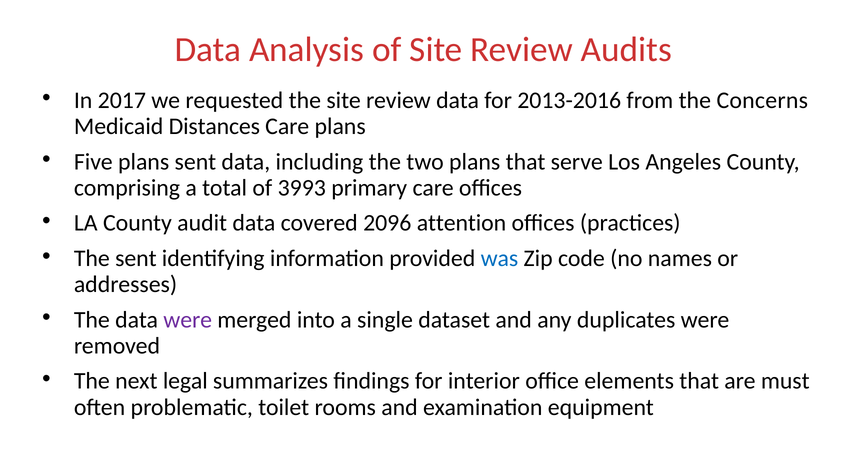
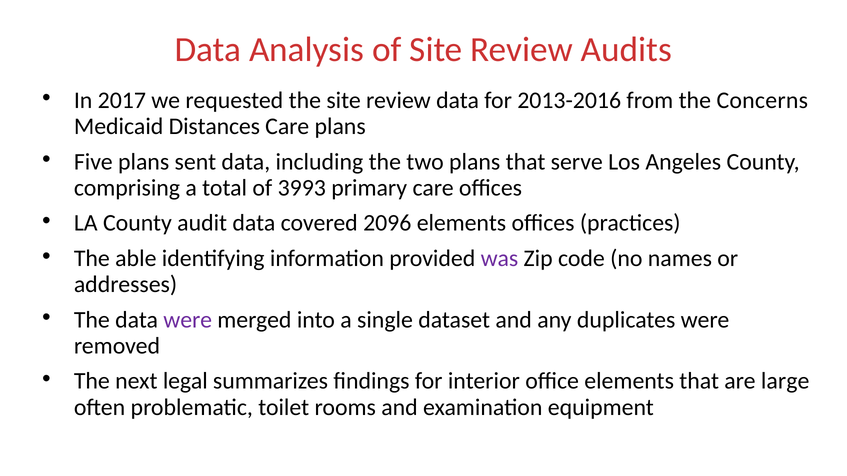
2096 attention: attention -> elements (461, 223)
The sent: sent -> able (136, 259)
was colour: blue -> purple (499, 259)
must: must -> large (785, 381)
